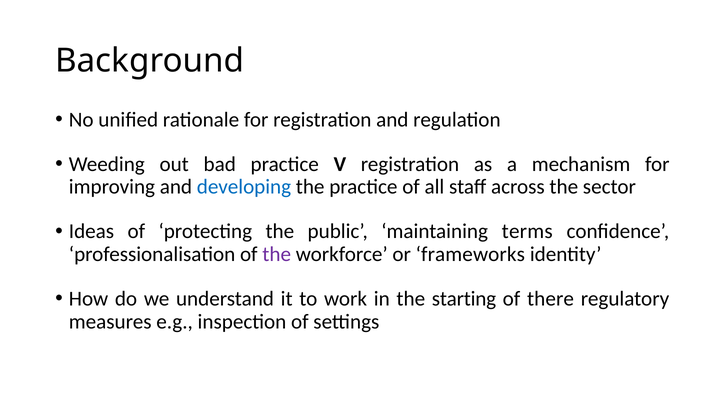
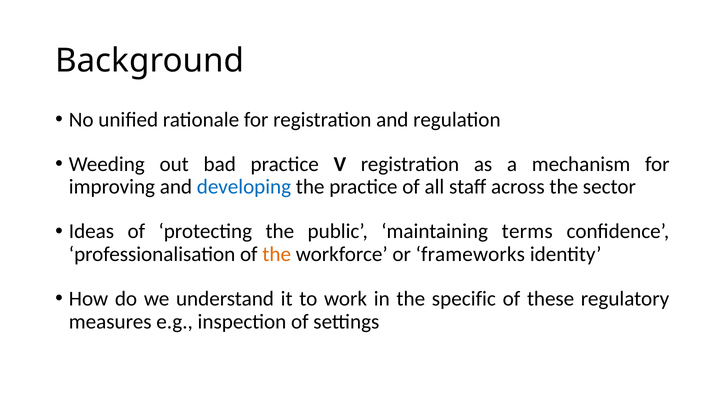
the colour: purple -> orange (277, 254)
starting: starting -> specific (464, 299)
there: there -> these (551, 299)
